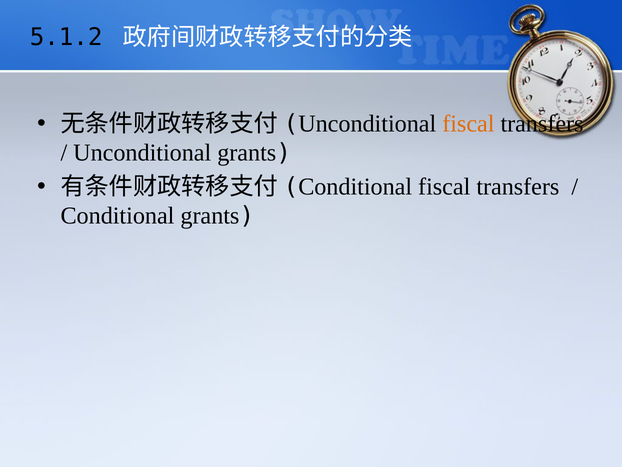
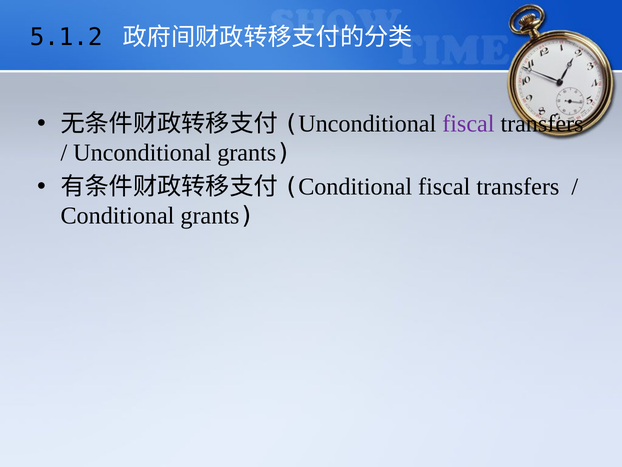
fiscal colour: orange -> purple (468, 124)
